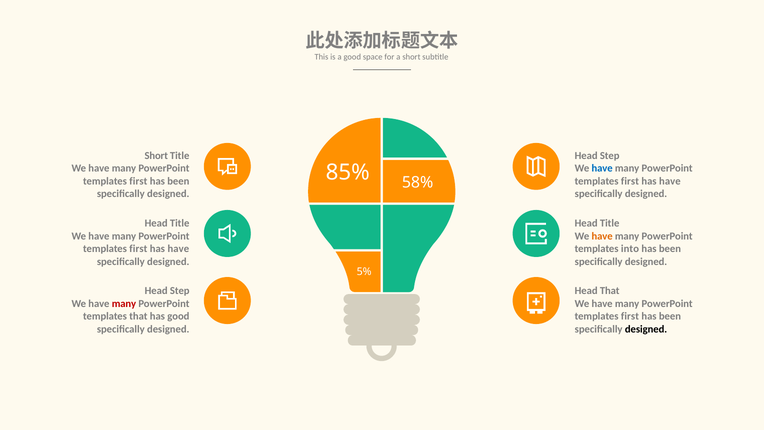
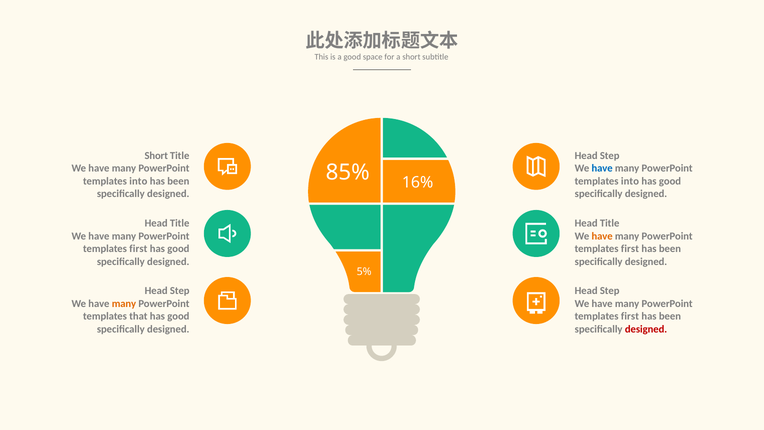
58%: 58% -> 16% (418, 182)
first: first -> into (138, 181)
first: first -> into (630, 181)
have: have -> good (670, 181)
have: have -> good (178, 249)
into: into -> first (630, 249)
That: That -> Step (610, 291)
many colour: red -> orange (124, 303)
designed colour: black -> red (646, 329)
